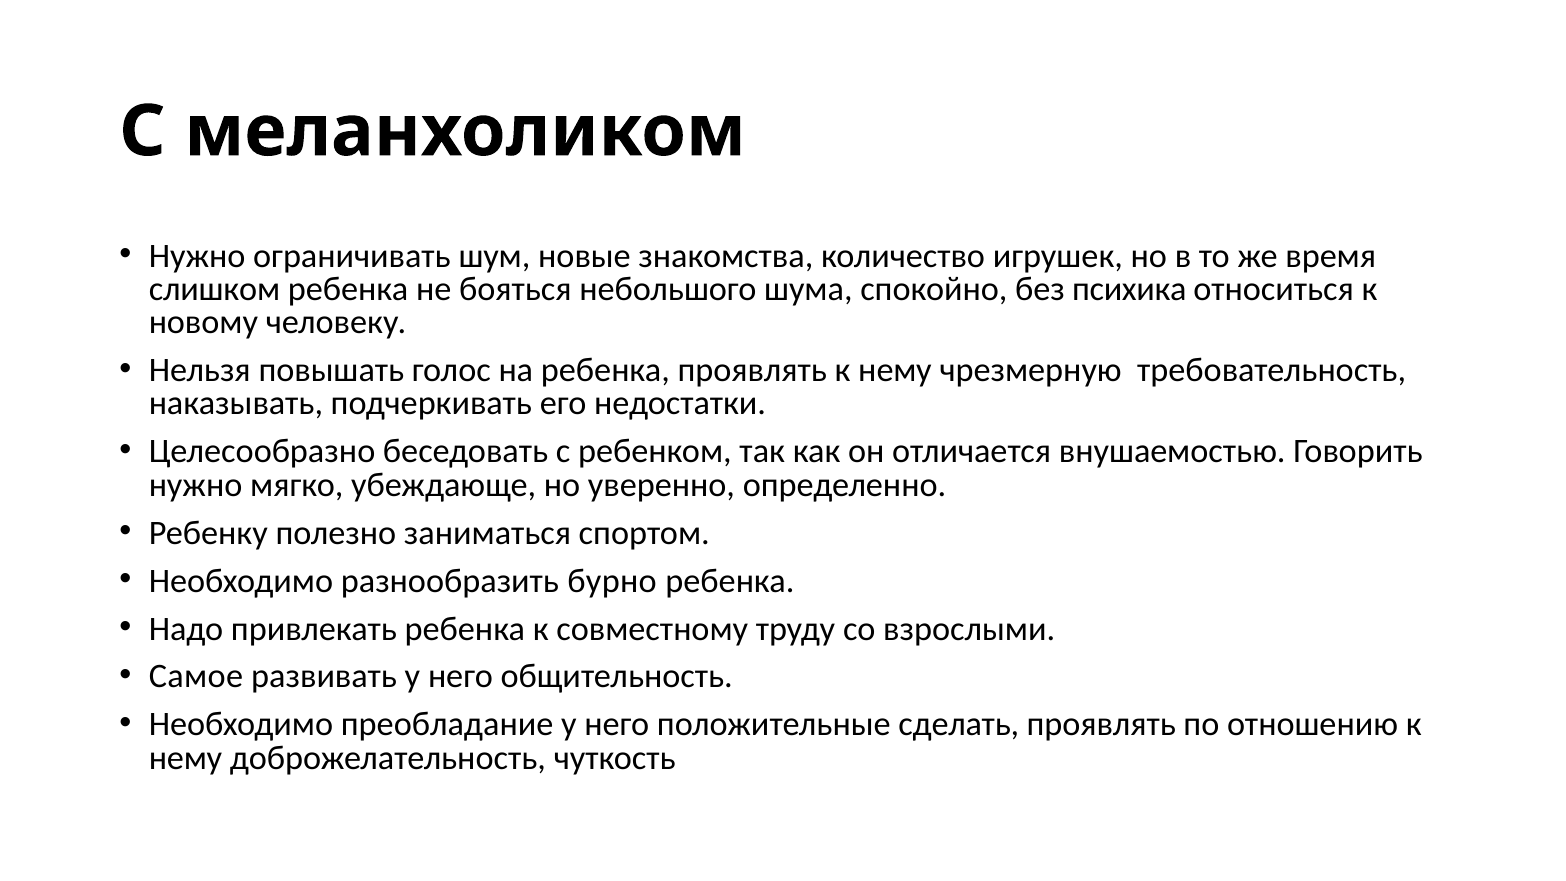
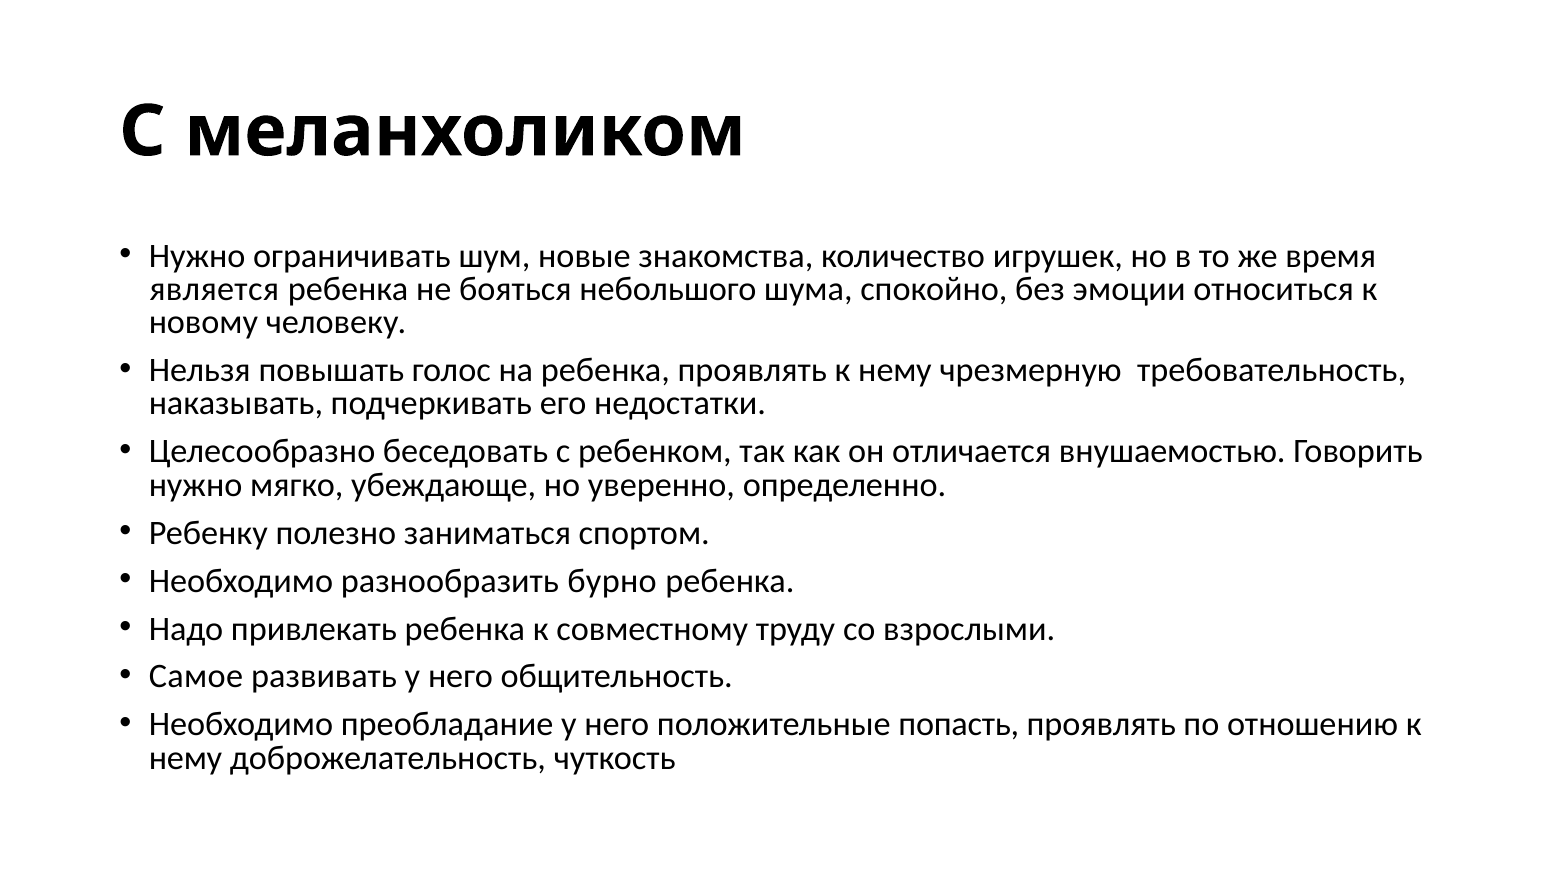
слишком: слишком -> является (214, 289)
психика: психика -> эмоции (1129, 289)
сделать: сделать -> попасть (959, 725)
